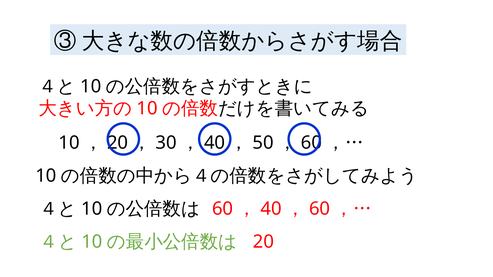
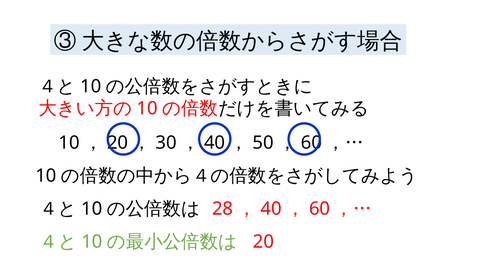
60: 60 -> 28 (223, 209)
